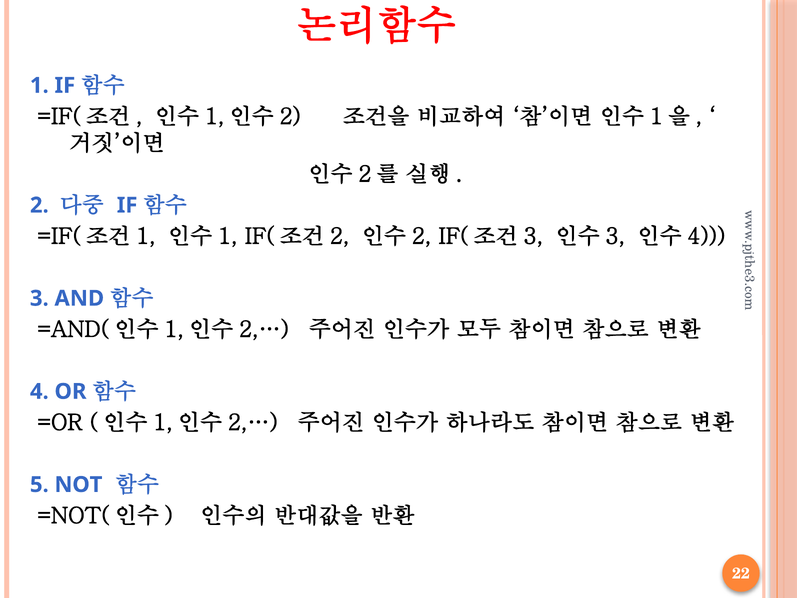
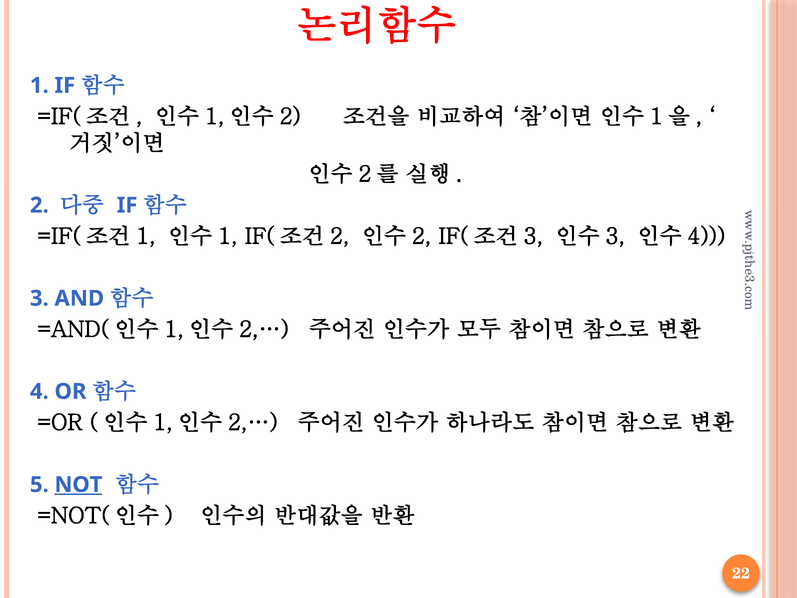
NOT underline: none -> present (78, 484)
